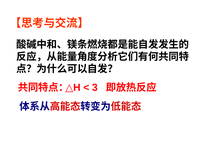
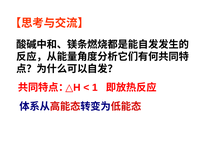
3: 3 -> 1 (95, 87)
